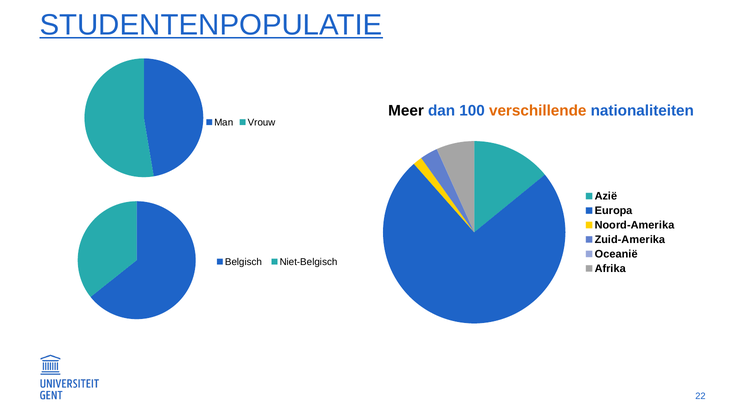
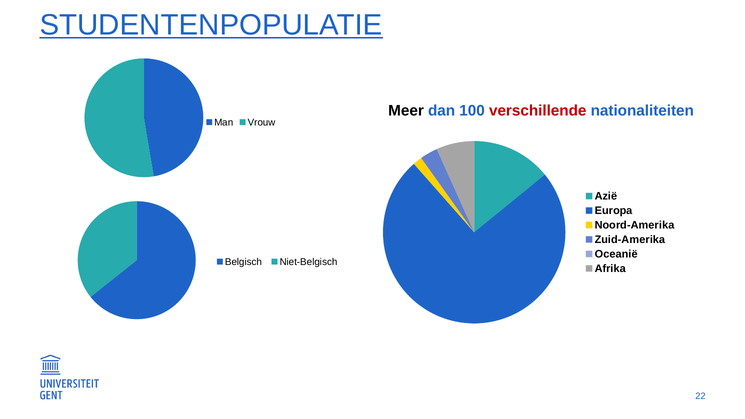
verschillende colour: orange -> red (538, 111)
